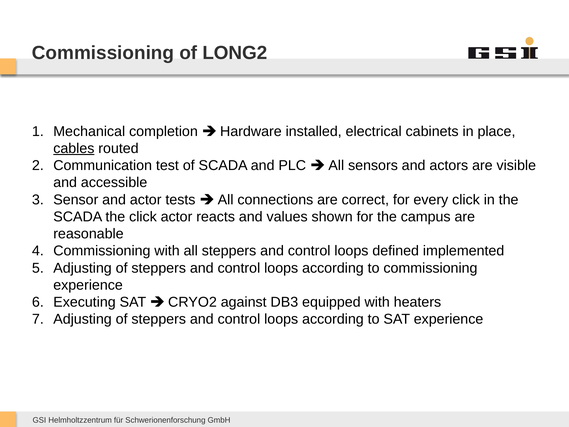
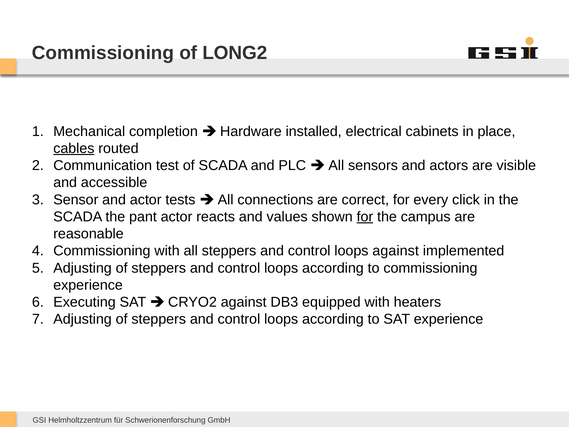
the click: click -> pant (143, 217)
for underline: none -> present (365, 217)
loops defined: defined -> against (396, 251)
